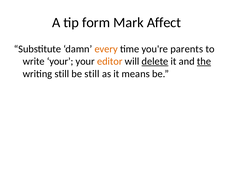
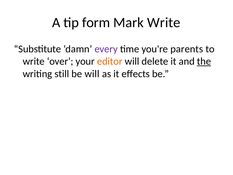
Mark Affect: Affect -> Write (164, 23)
every colour: orange -> purple (106, 49)
write your: your -> over (60, 61)
delete underline: present -> none (155, 61)
be still: still -> will (92, 74)
means: means -> effects (136, 74)
